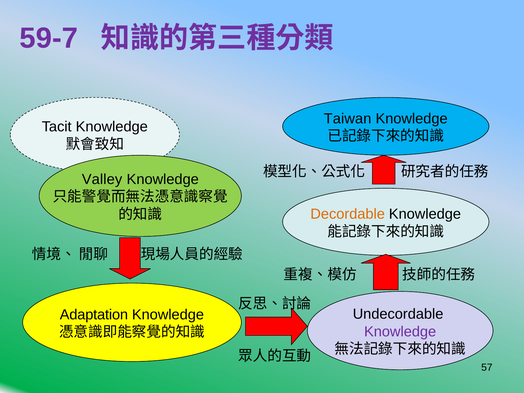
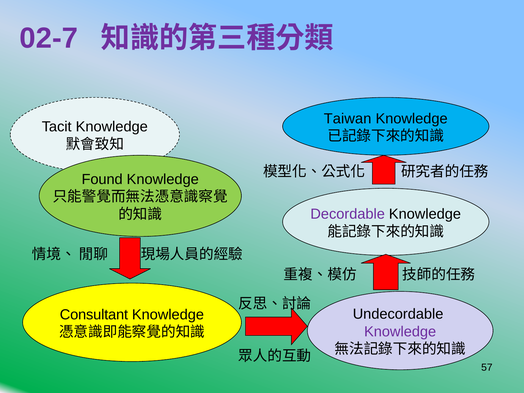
59-7: 59-7 -> 02-7 (49, 38)
Valley: Valley -> Found (102, 179)
Decordable colour: orange -> purple (348, 214)
Adaptation: Adaptation -> Consultant (94, 315)
